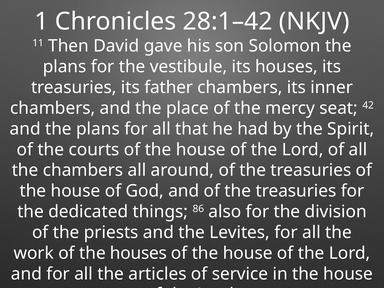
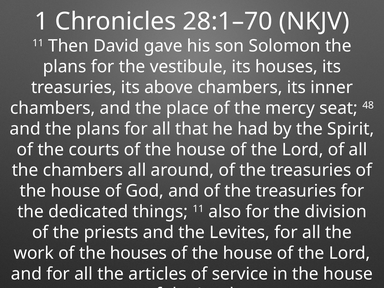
28:1–42: 28:1–42 -> 28:1–70 (228, 21)
father: father -> above (169, 87)
42: 42 -> 48 (368, 105)
things 86: 86 -> 11 (198, 209)
